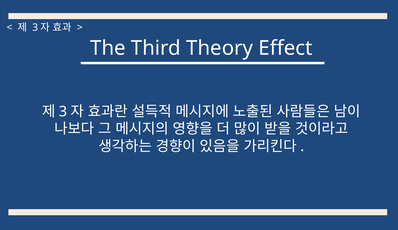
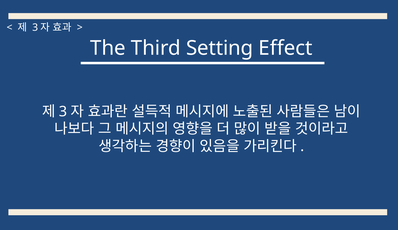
Theory: Theory -> Setting (220, 48)
